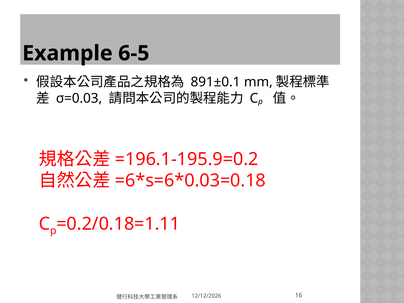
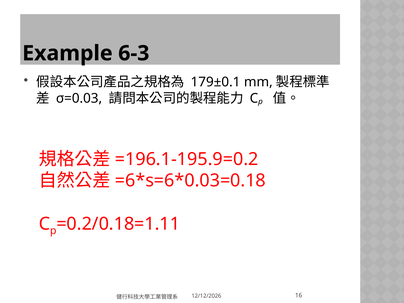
6-5: 6-5 -> 6-3 (134, 53)
891±0.1: 891±0.1 -> 179±0.1 (216, 82)
